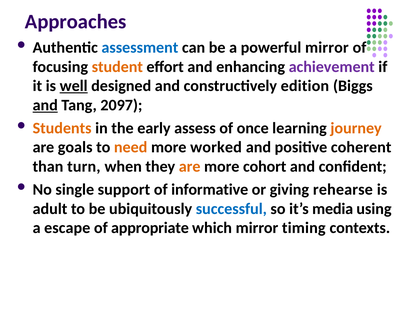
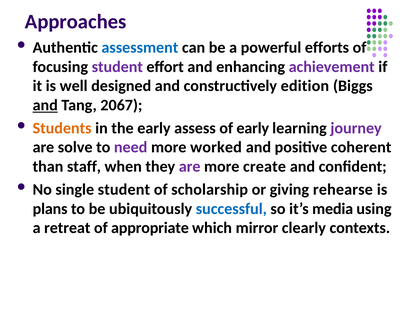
powerful mirror: mirror -> efforts (327, 47)
student colour: orange -> purple (117, 67)
well underline: present -> none (74, 86)
2097: 2097 -> 2067 (121, 105)
of once: once -> early (253, 128)
journey colour: orange -> purple (356, 128)
goals: goals -> solve (75, 148)
need colour: orange -> purple (131, 148)
turn: turn -> staff (84, 167)
are colour: orange -> purple (190, 167)
cohort: cohort -> create (265, 167)
single support: support -> student (124, 190)
informative: informative -> scholarship (210, 190)
adult: adult -> plans (50, 209)
escape: escape -> retreat (67, 228)
timing: timing -> clearly (304, 228)
